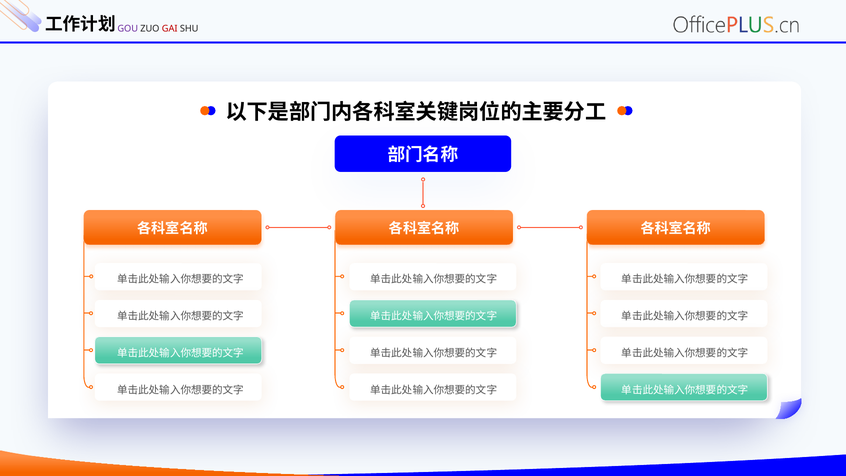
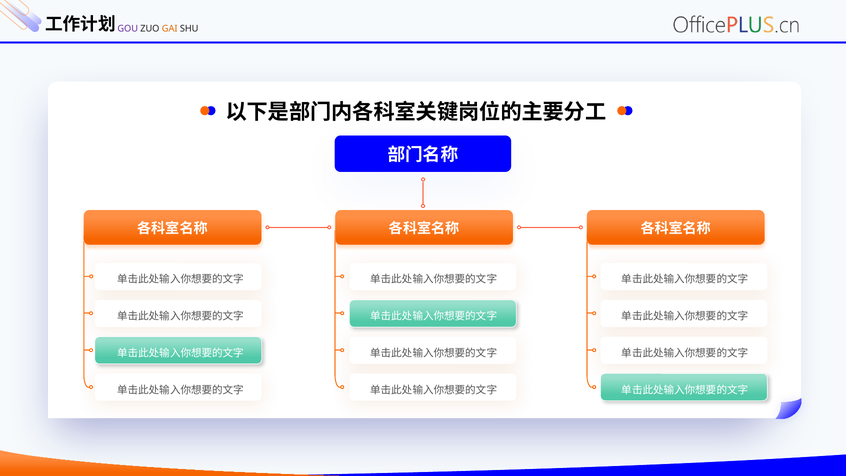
GAI colour: red -> orange (170, 29)
